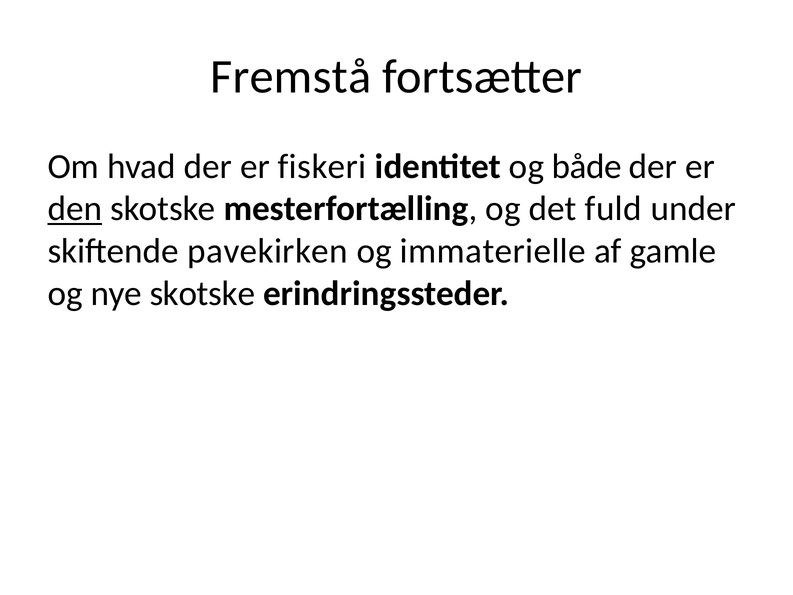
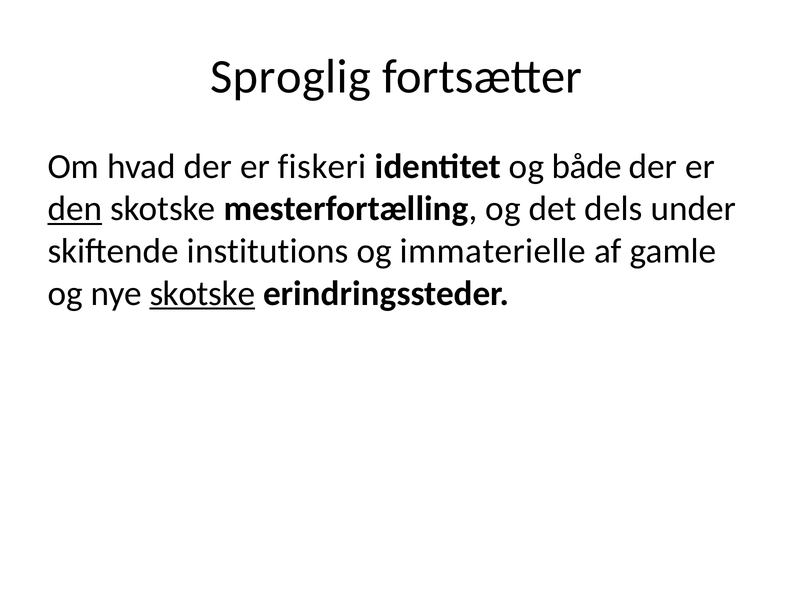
Fremstå: Fremstå -> Sproglig (291, 77)
fuld: fuld -> dels (614, 209)
pavekirken: pavekirken -> institutions (268, 251)
skotske underline: none -> present (202, 293)
